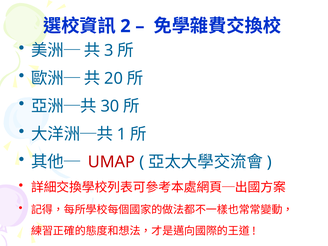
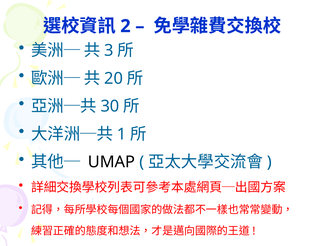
UMAP colour: red -> black (111, 162)
